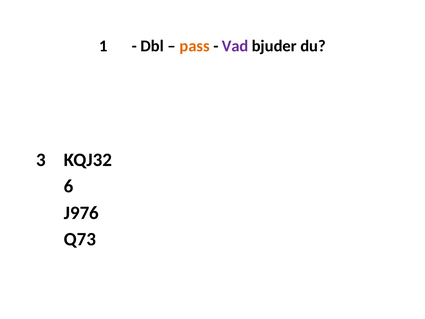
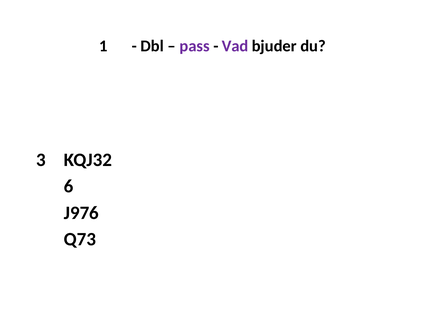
pass colour: orange -> purple (195, 46)
